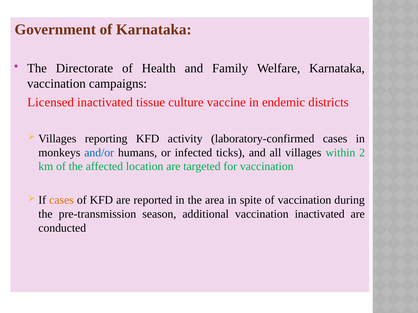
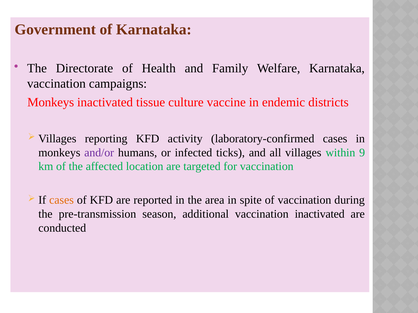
Licensed: Licensed -> Monkeys (51, 103)
and/or colour: blue -> purple (99, 153)
2: 2 -> 9 (362, 153)
